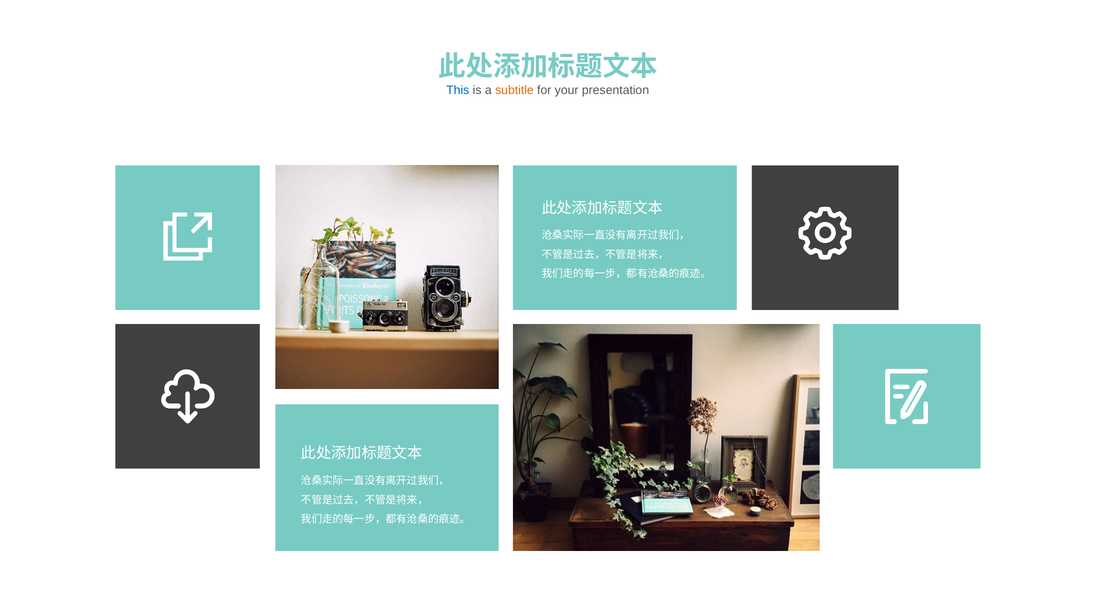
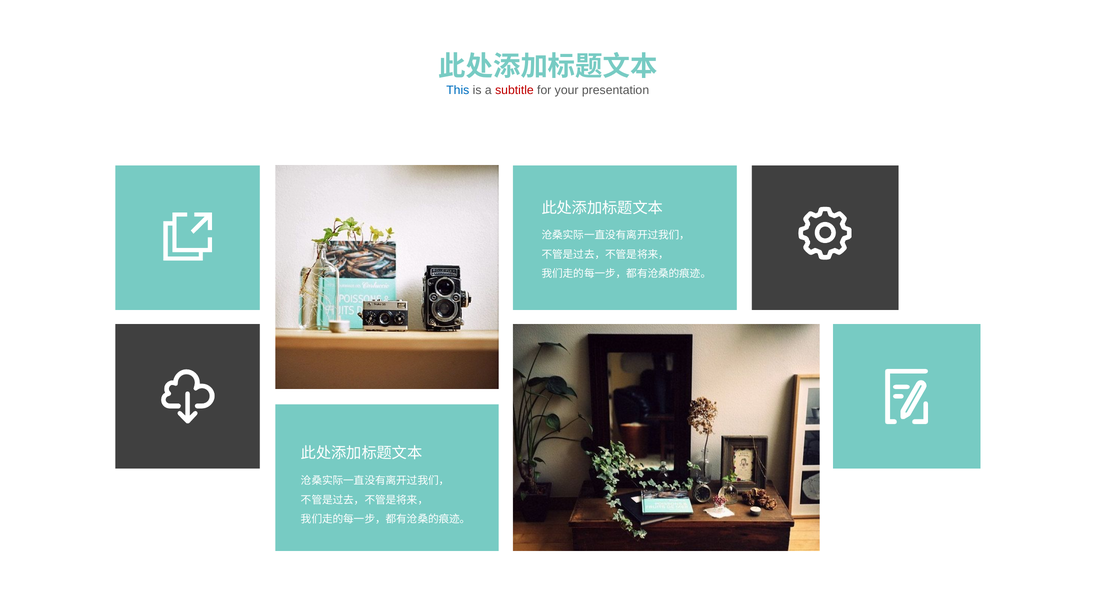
subtitle colour: orange -> red (514, 90)
